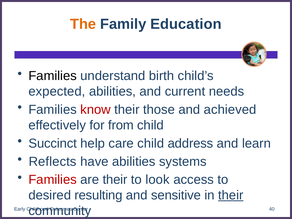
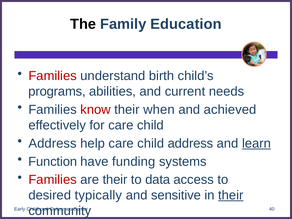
The colour: orange -> black (83, 24)
Families colour: black -> red (53, 76)
expected: expected -> programs (57, 91)
those: those -> when (159, 110)
for from: from -> care (121, 125)
Succinct: Succinct -> Address (53, 143)
learn underline: none -> present (256, 143)
Reflects: Reflects -> Function (53, 162)
have abilities: abilities -> funding (134, 162)
look: look -> data (158, 180)
resulting: resulting -> typically (98, 195)
